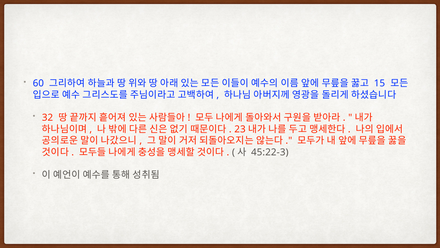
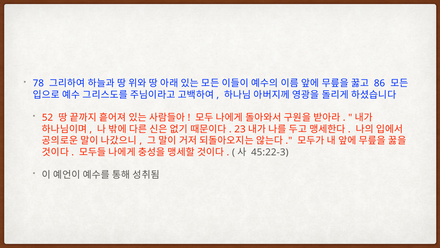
60: 60 -> 78 (38, 83)
15: 15 -> 86 (380, 83)
32: 32 -> 52 (47, 117)
